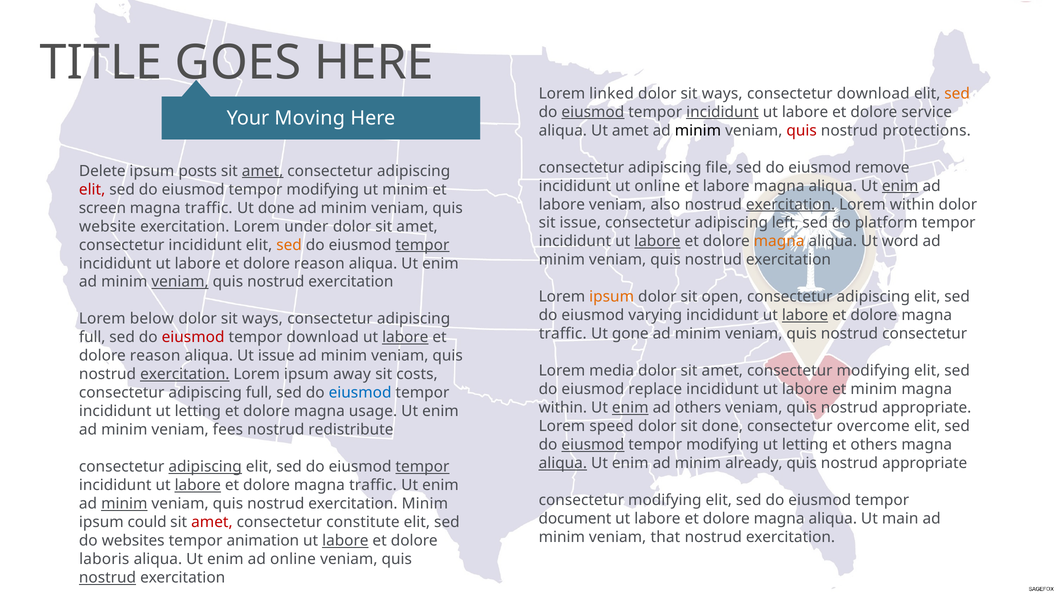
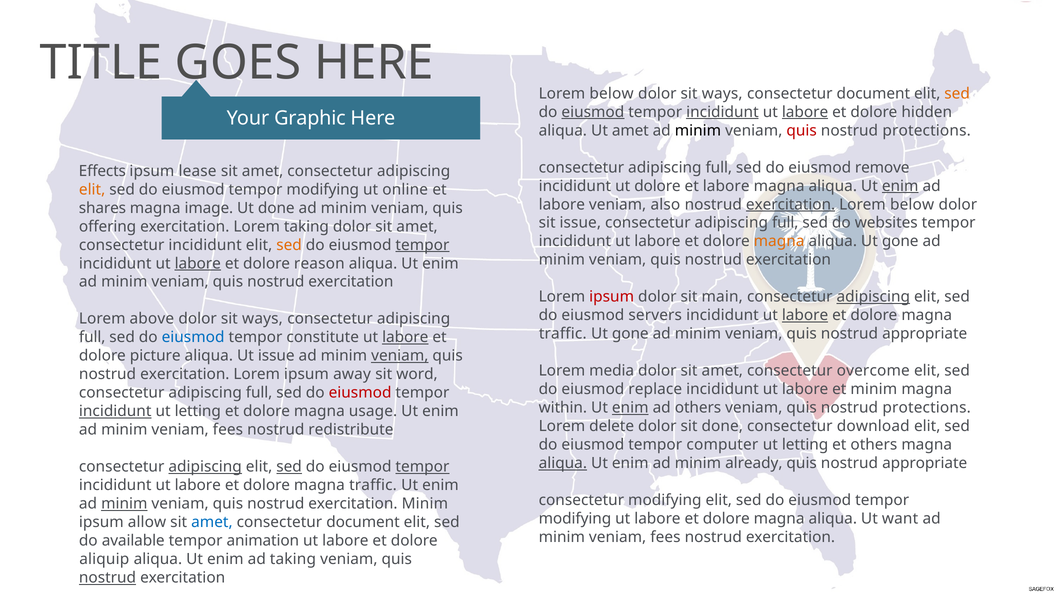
linked: linked -> below (612, 93)
download: download -> document (873, 93)
labore underline: none -> present (805, 112)
service: service -> hidden (927, 112)
Moving: Moving -> Graphic (310, 118)
file: file -> full (719, 167)
Delete: Delete -> Effects (102, 171)
posts: posts -> lease (198, 171)
amet underline: present -> none (263, 171)
ut online: online -> dolore (657, 186)
elit colour: red -> orange (92, 189)
ut minim: minim -> online (405, 189)
within: within -> below (912, 204)
screen: screen -> shares (102, 208)
traffic: traffic -> image (209, 208)
left: left -> full (785, 223)
platform: platform -> websites (886, 223)
website: website -> offering (108, 226)
Lorem under: under -> taking (306, 226)
labore underline: present -> none (657, 241)
aliqua Ut word: word -> gone (900, 241)
labore underline: none -> present (198, 263)
veniam underline: present -> none (180, 282)
ipsum colour: orange -> red (612, 297)
open: open -> main (722, 297)
adipiscing underline: none -> present (873, 297)
varying: varying -> servers (655, 315)
below: below -> above (152, 319)
veniam quis nostrud consectetur: consectetur -> appropriate (925, 334)
eiusmod colour: red -> blue (193, 337)
tempor download: download -> constitute (323, 337)
reason: reason -> picture (155, 356)
veniam underline: none -> present (400, 356)
amet consectetur modifying: modifying -> overcome (873, 371)
exercitation underline: present -> none (185, 374)
costs: costs -> word (417, 374)
eiusmod colour: blue -> red (360, 393)
appropriate: appropriate -> protections (927, 408)
incididunt underline: none -> present (115, 411)
speed: speed -> delete (612, 426)
overcome: overcome -> download (873, 426)
eiusmod underline: present -> none (593, 445)
modifying: modifying -> computer (722, 445)
sed underline: none -> present (289, 467)
labore underline: present -> none (198, 485)
document: document -> modifying (575, 519)
main: main -> want (900, 519)
could: could -> allow (147, 522)
amet colour: red -> blue (212, 522)
constitute: constitute -> document (363, 522)
that: that -> fees (665, 537)
websites: websites -> available (133, 541)
labore underline: present -> none (345, 541)
laboris: laboris -> aliquip (104, 559)
ad online: online -> taking (293, 559)
